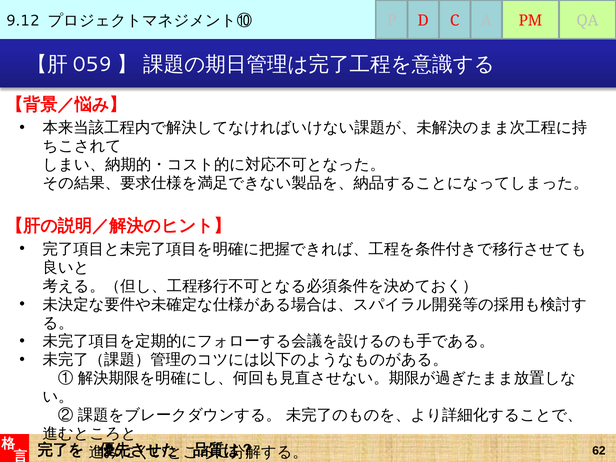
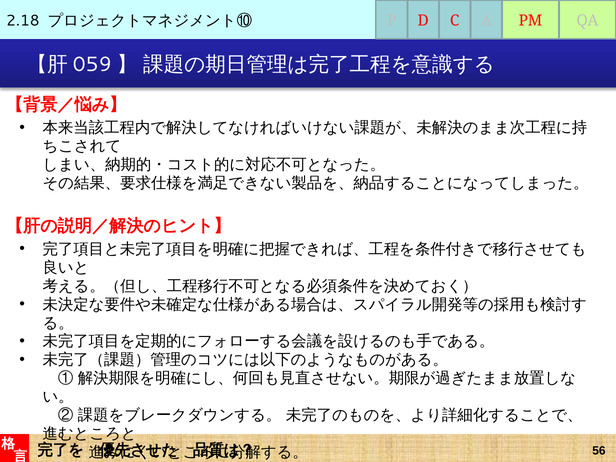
9.12: 9.12 -> 2.18 (23, 20)
62: 62 -> 56 (599, 451)
